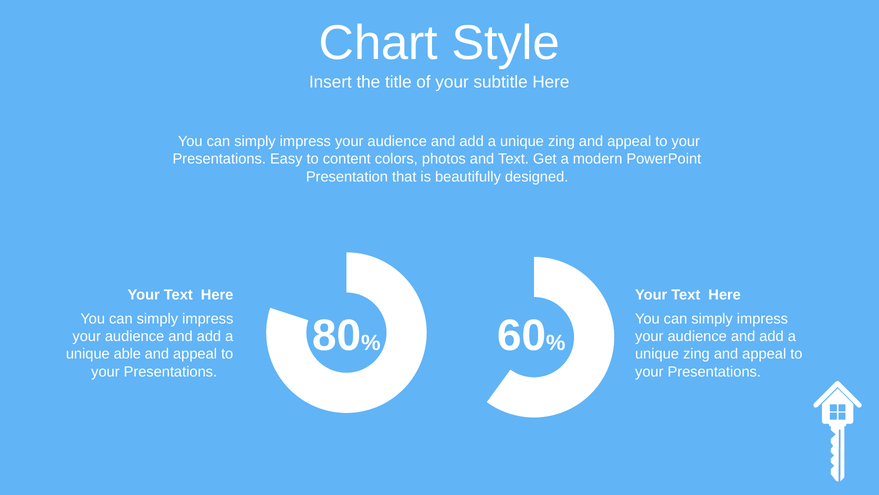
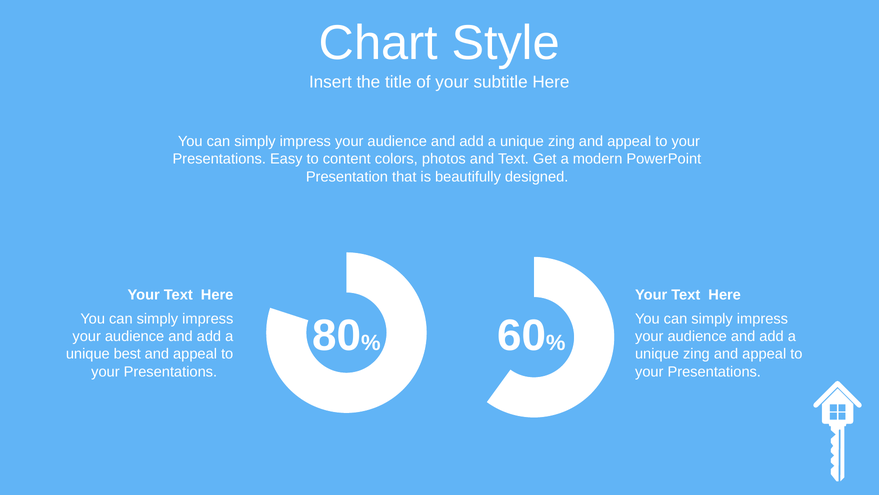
able: able -> best (127, 354)
